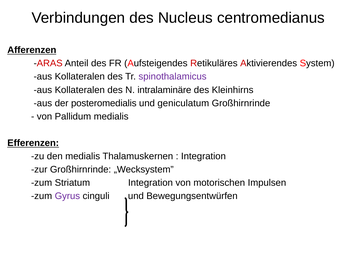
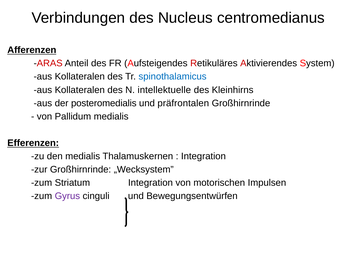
spinothalamicus colour: purple -> blue (173, 77)
intralaminäre: intralaminäre -> intellektuelle (164, 90)
geniculatum: geniculatum -> präfrontalen (183, 103)
